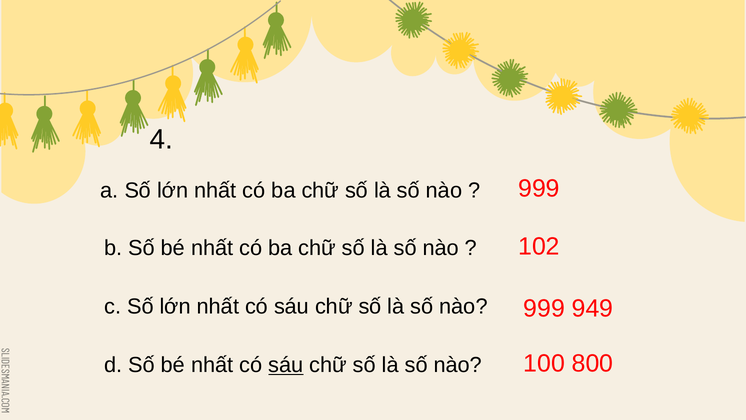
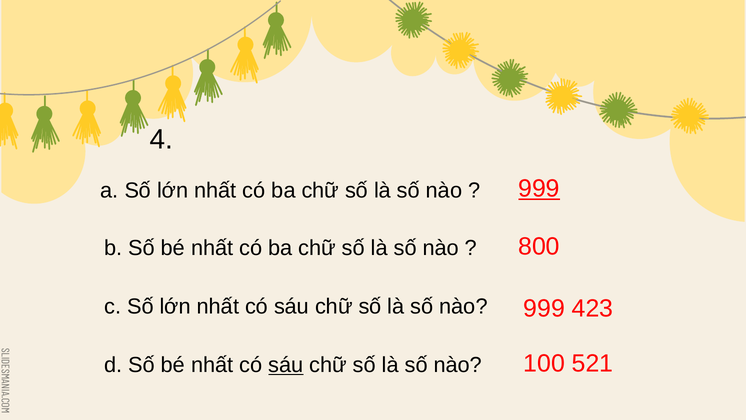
999 underline: none -> present (539, 189)
102: 102 -> 800 (539, 246)
949: 949 -> 423 (593, 308)
800: 800 -> 521 (593, 363)
